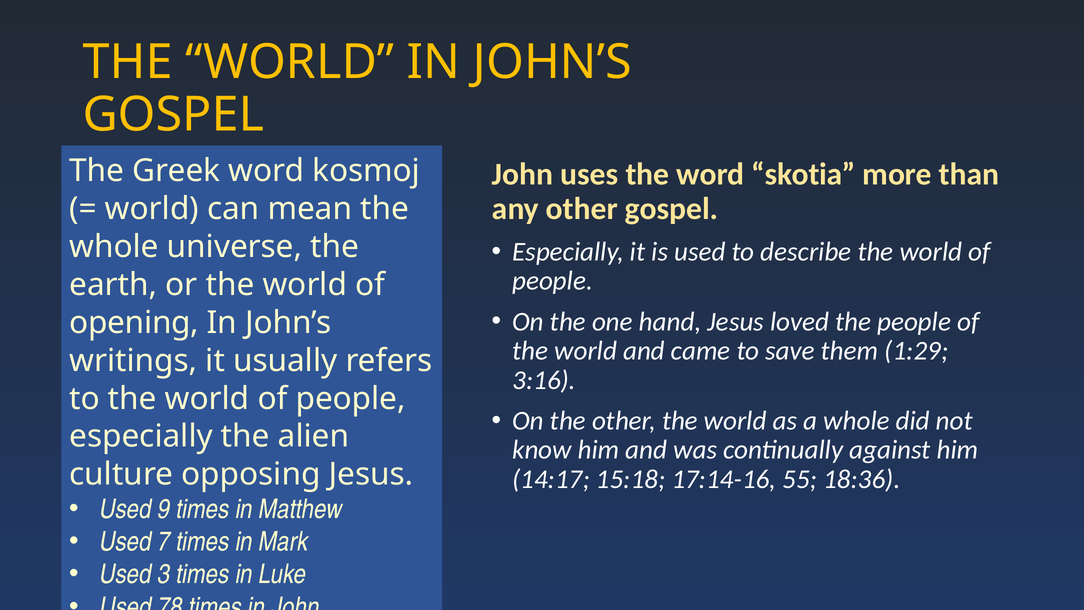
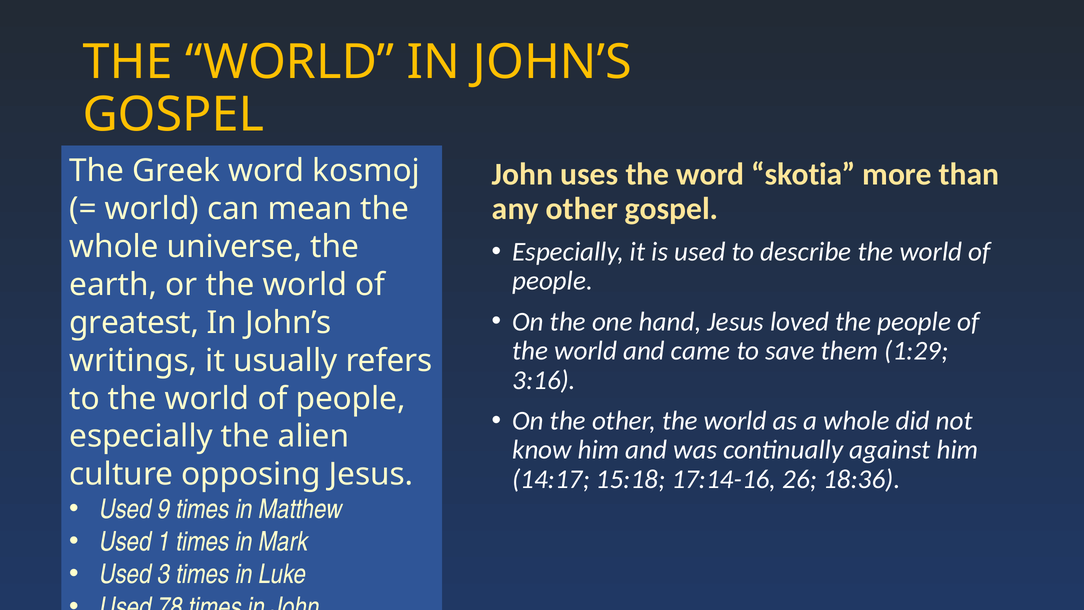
opening: opening -> greatest (134, 322)
55: 55 -> 26 (800, 479)
7: 7 -> 1 (164, 542)
